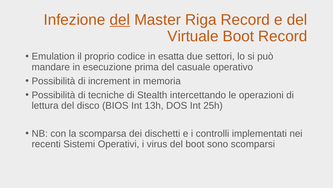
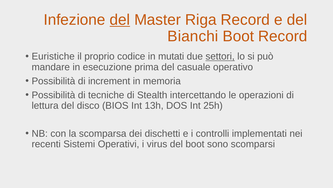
Virtuale: Virtuale -> Bianchi (193, 36)
Emulation: Emulation -> Euristiche (53, 56)
esatta: esatta -> mutati (171, 56)
settori underline: none -> present (220, 56)
